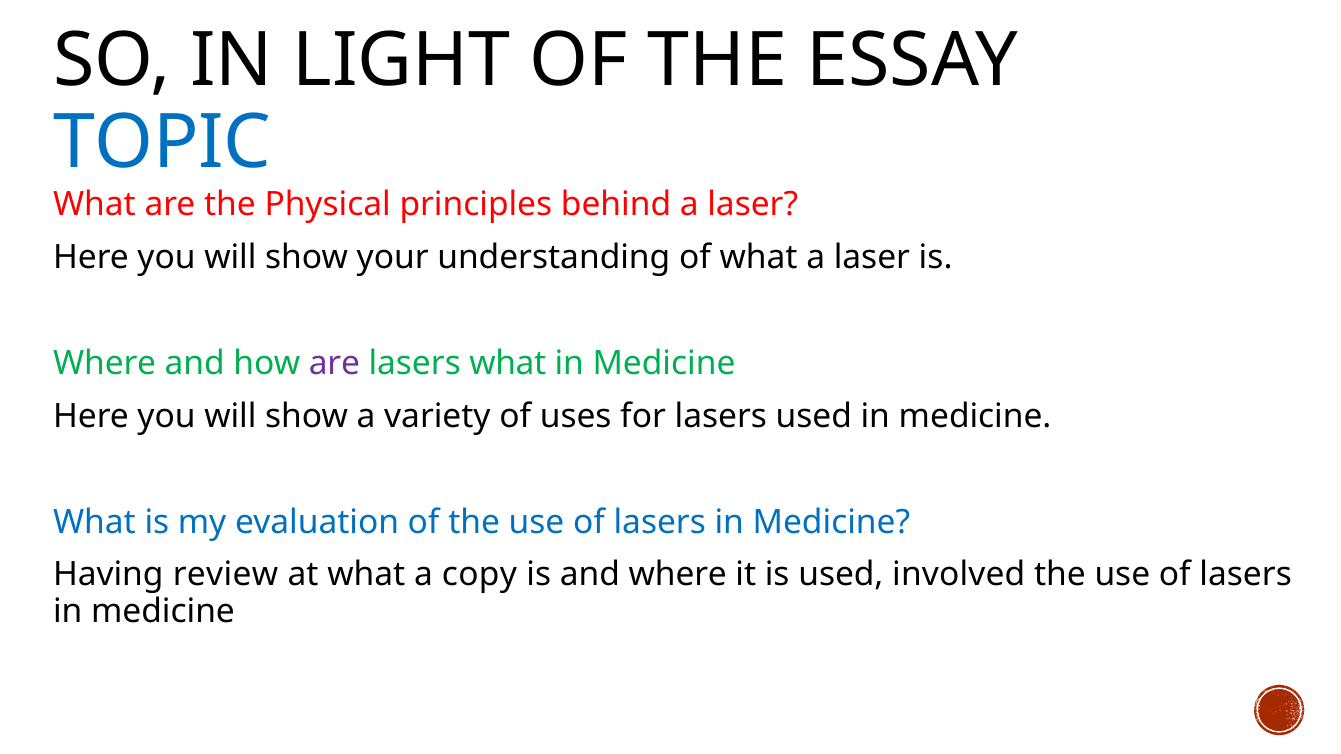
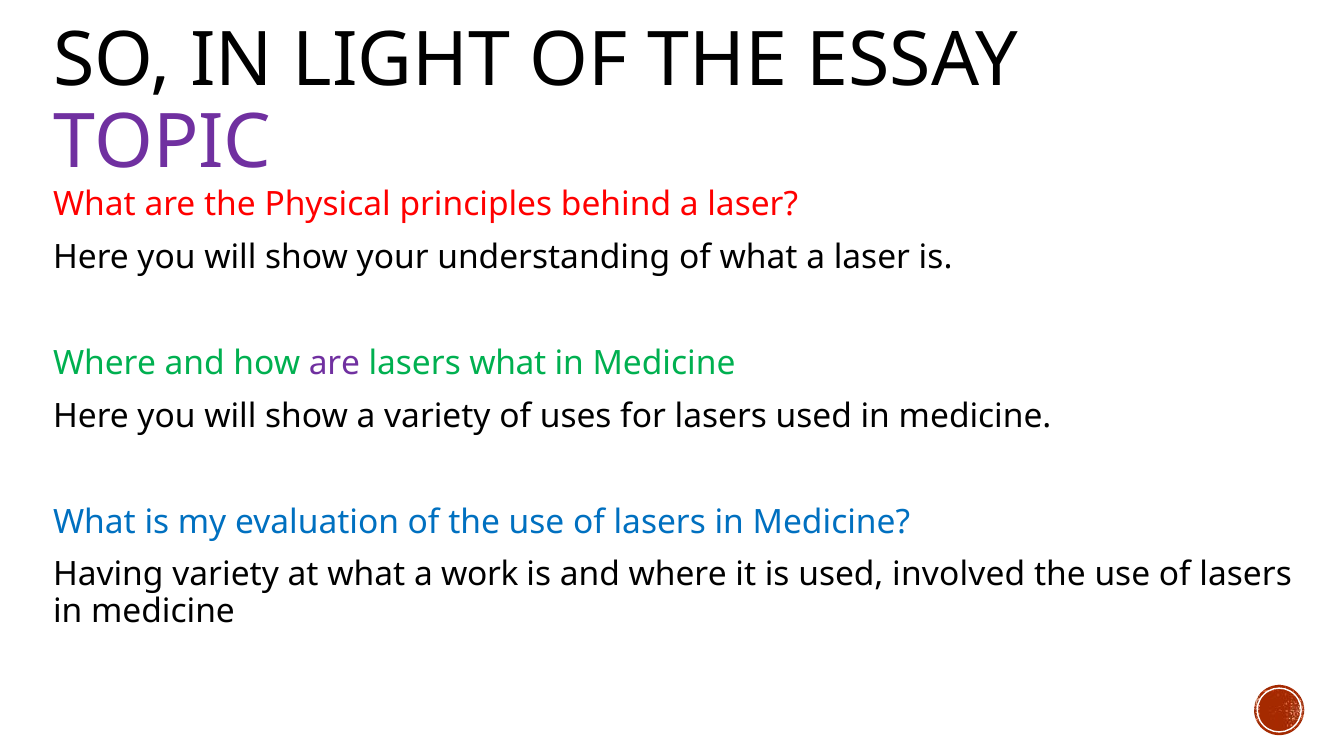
TOPIC colour: blue -> purple (162, 142)
Having review: review -> variety (226, 575)
copy: copy -> work (480, 575)
